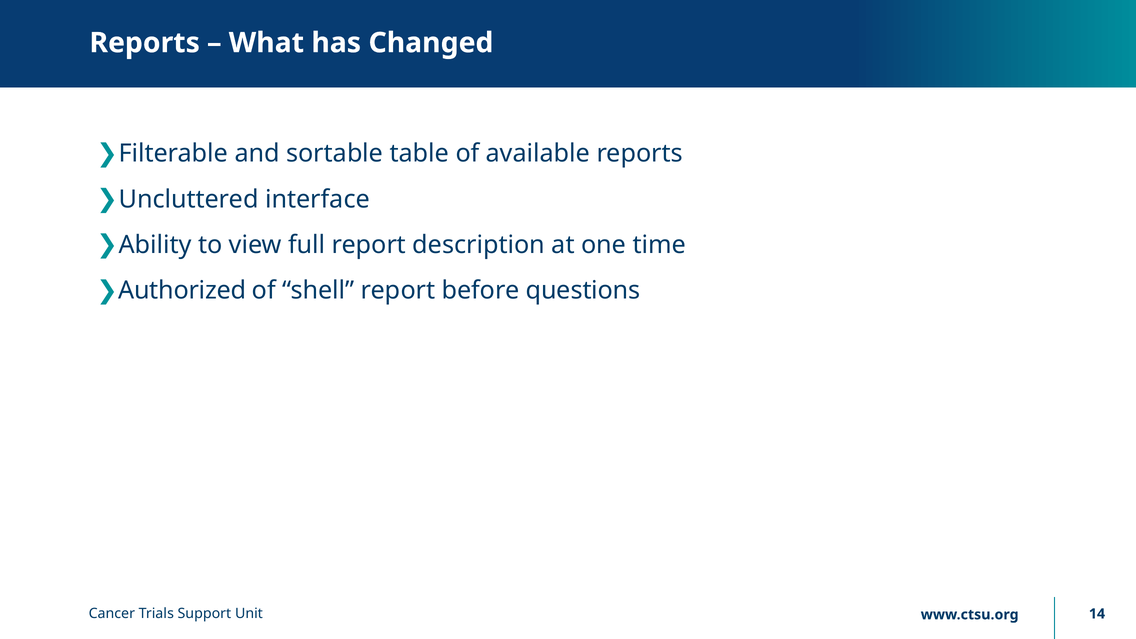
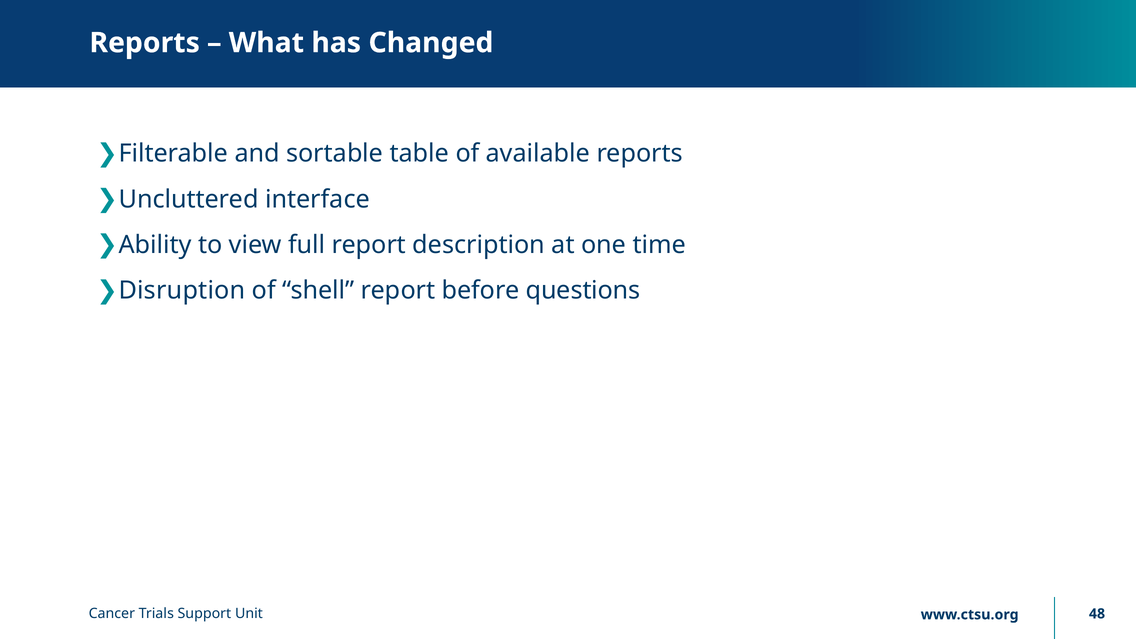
Authorized: Authorized -> Disruption (182, 291)
14: 14 -> 48 (1097, 614)
